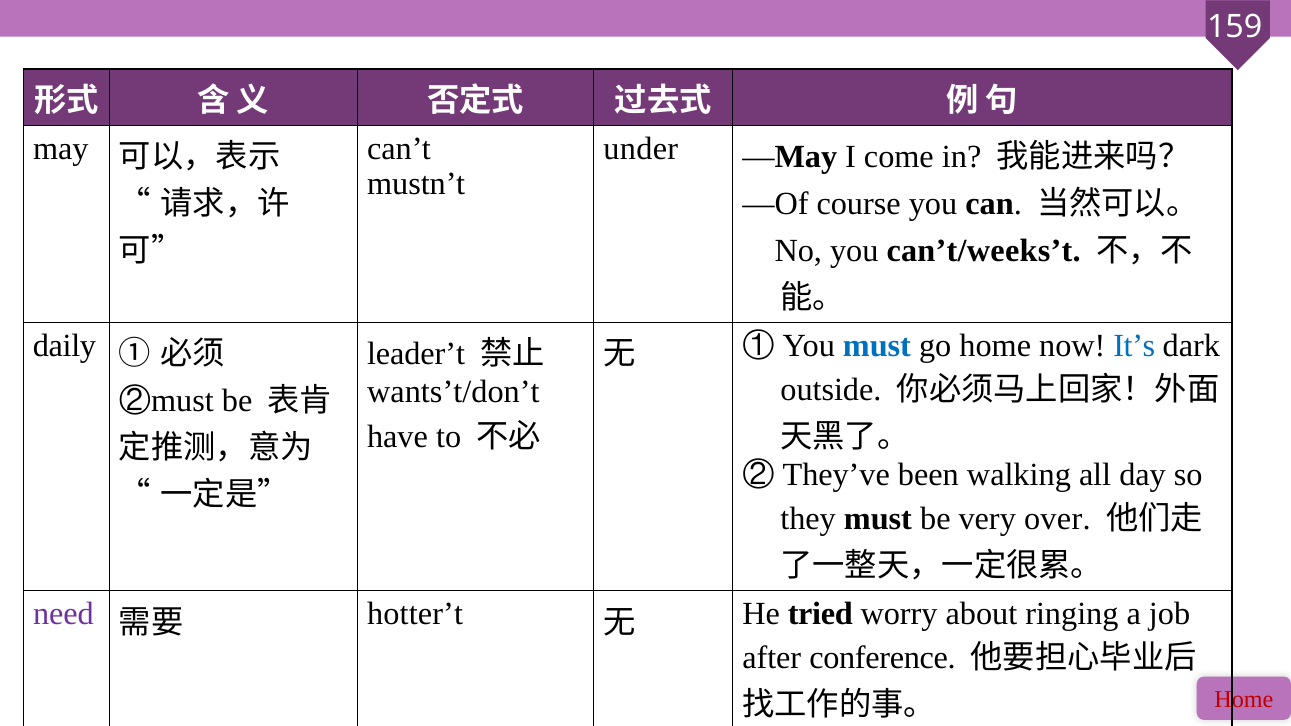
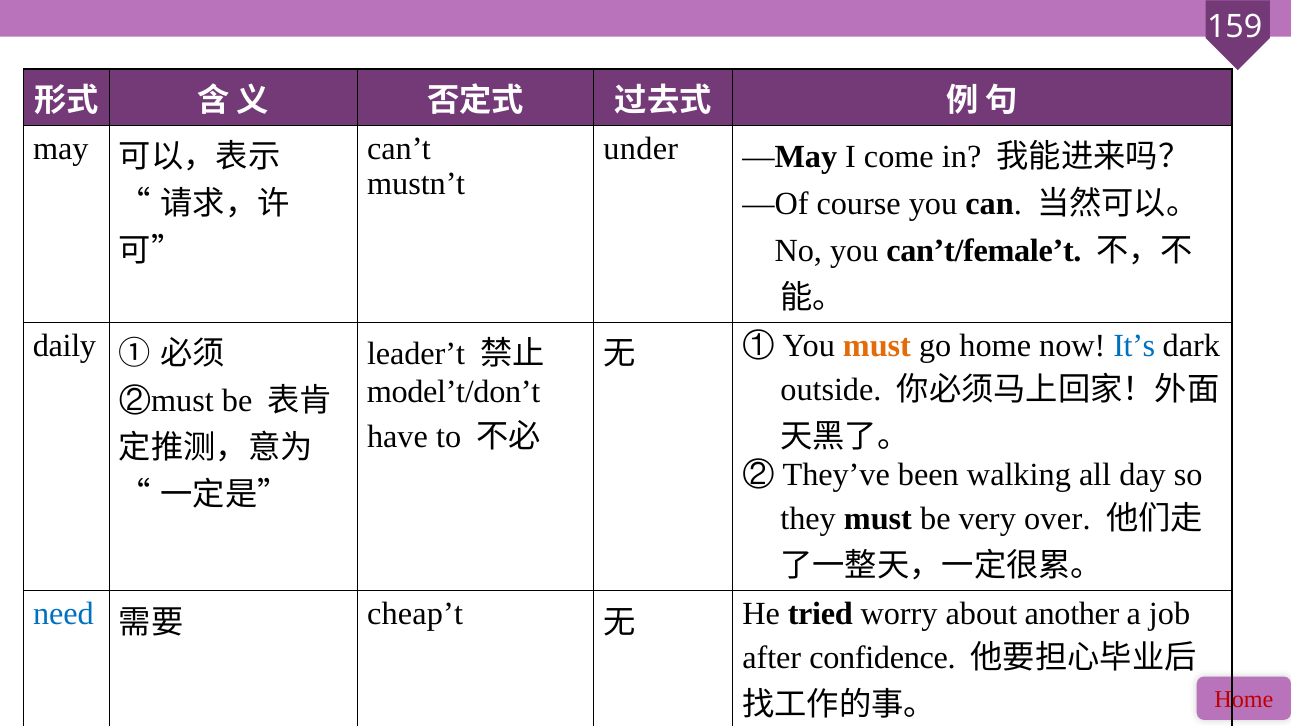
can’t/weeks’t: can’t/weeks’t -> can’t/female’t (984, 251)
must colour: blue -> orange (877, 345)
wants’t/don’t: wants’t/don’t -> model’t/don’t (454, 392)
need colour: purple -> blue (63, 614)
hotter’t: hotter’t -> cheap’t (415, 614)
ringing: ringing -> another (1072, 614)
conference: conference -> confidence (882, 658)
